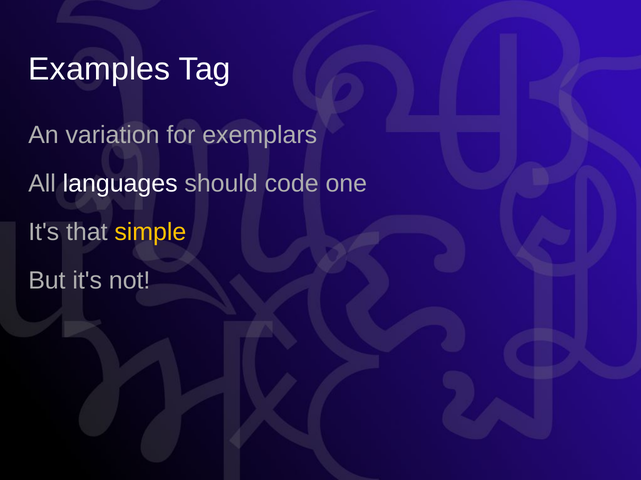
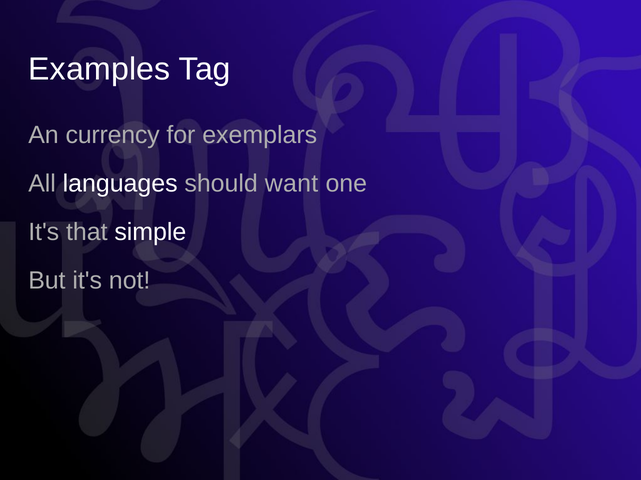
variation: variation -> currency (113, 135)
code: code -> want (292, 184)
simple colour: yellow -> white (150, 233)
